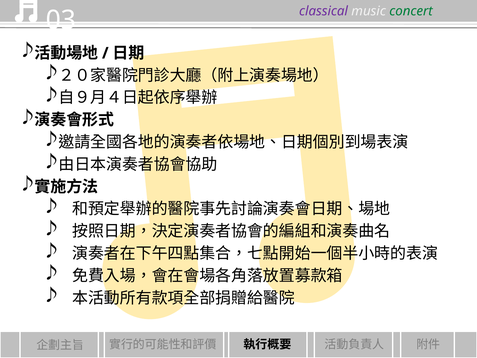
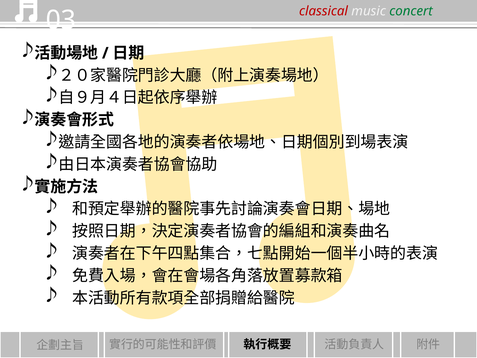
classical colour: purple -> red (323, 11)
